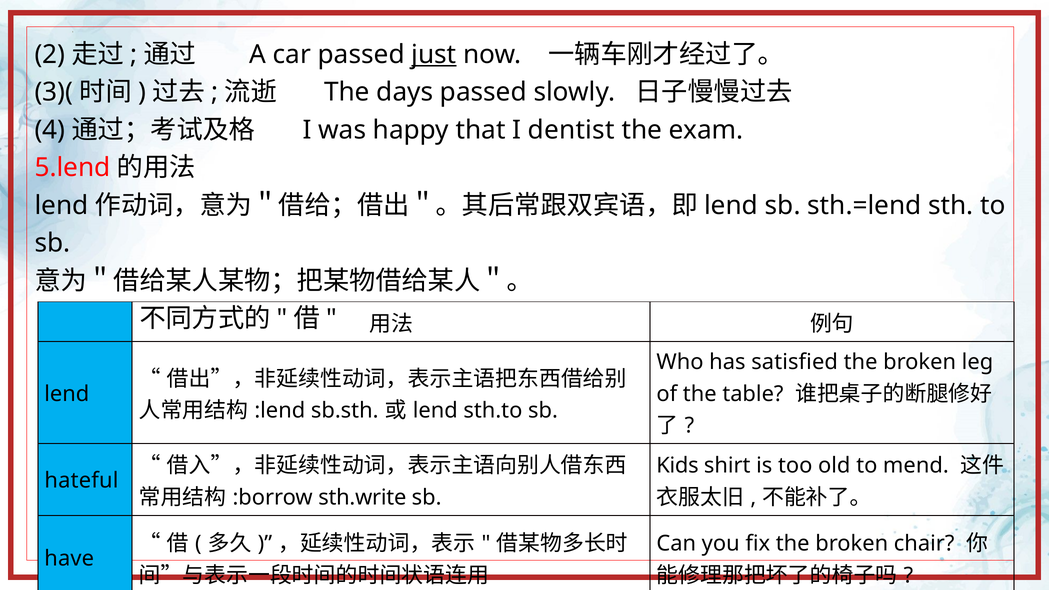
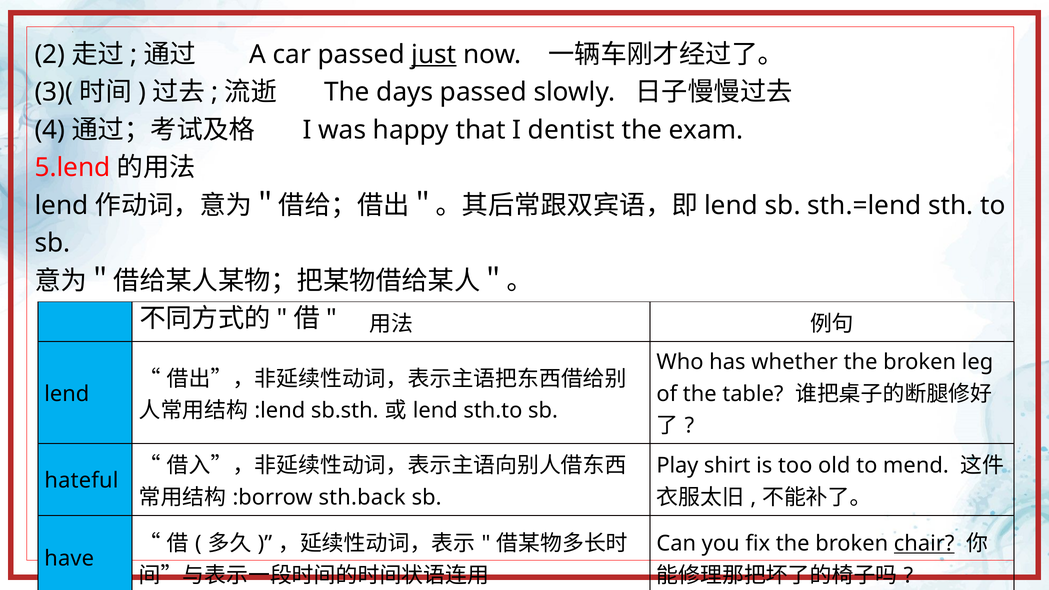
satisfied: satisfied -> whether (795, 362)
Kids: Kids -> Play (677, 466)
sth.write: sth.write -> sth.back (362, 498)
chair underline: none -> present (924, 544)
